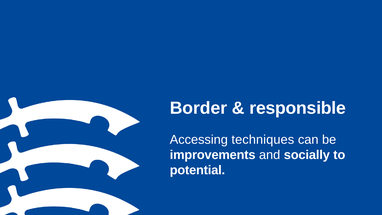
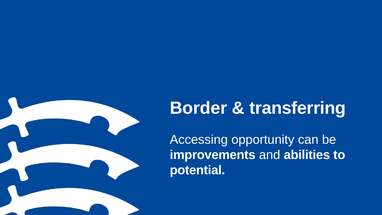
responsible: responsible -> transferring (298, 108)
techniques: techniques -> opportunity (263, 140)
socially: socially -> abilities (307, 155)
